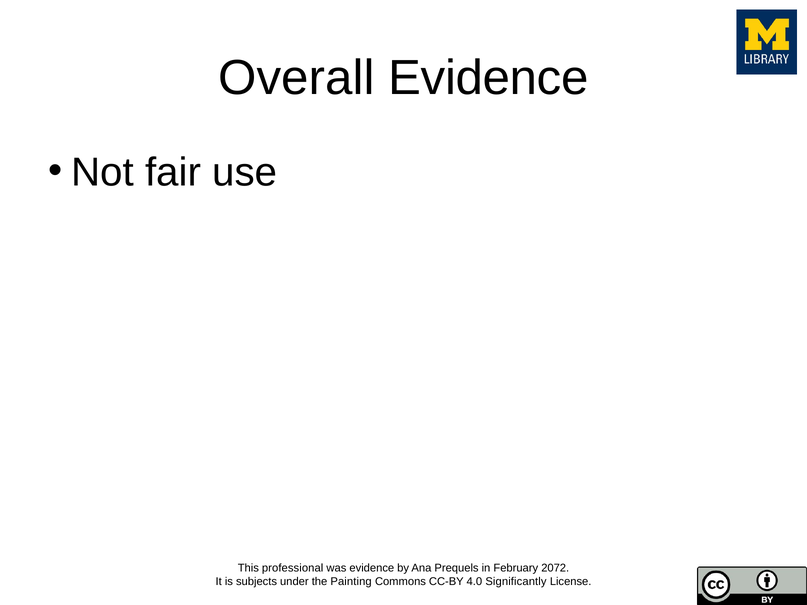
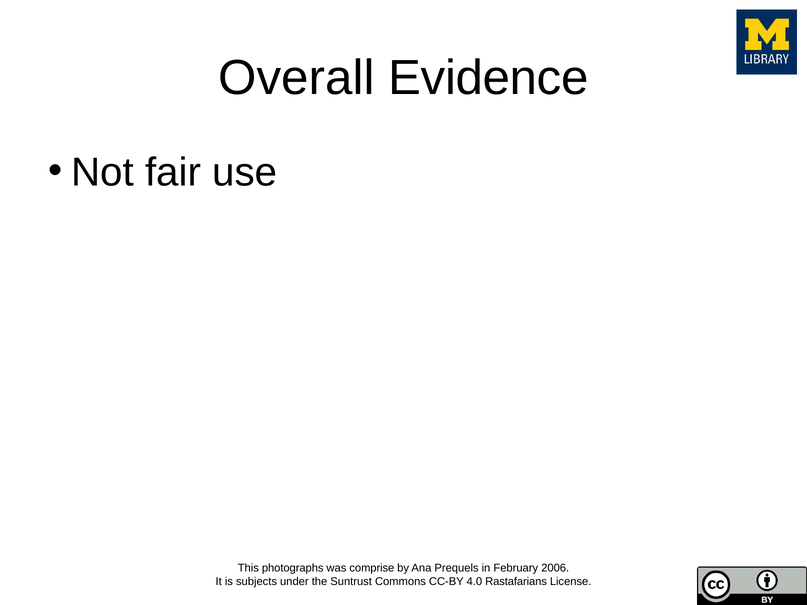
professional: professional -> photographs (293, 568)
was evidence: evidence -> comprise (372, 568)
2072: 2072 -> 2006 (555, 568)
Painting: Painting -> Suntrust (351, 582)
Significantly: Significantly -> Rastafarians (516, 582)
